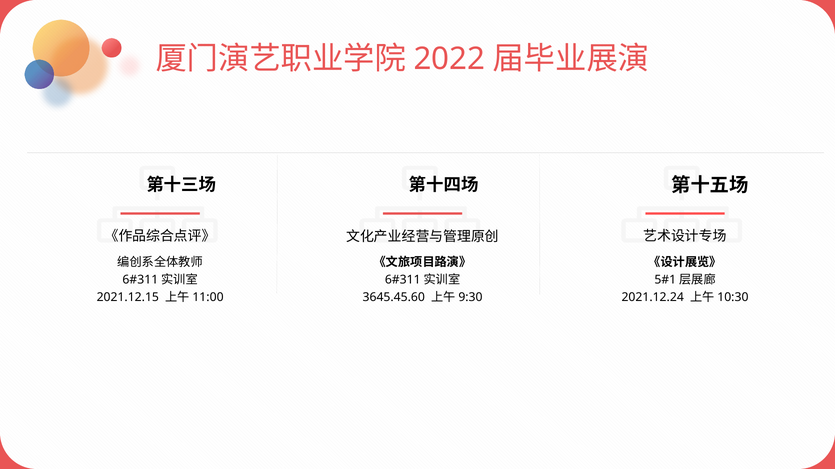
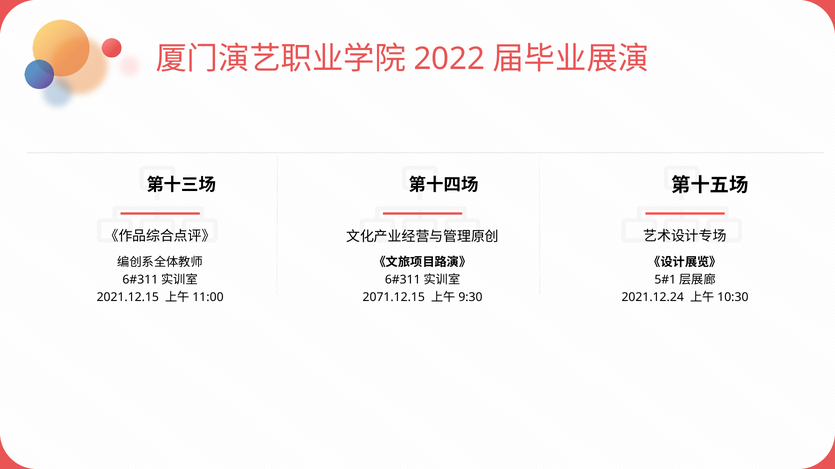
3645.45.60: 3645.45.60 -> 2071.12.15 (394, 297)
